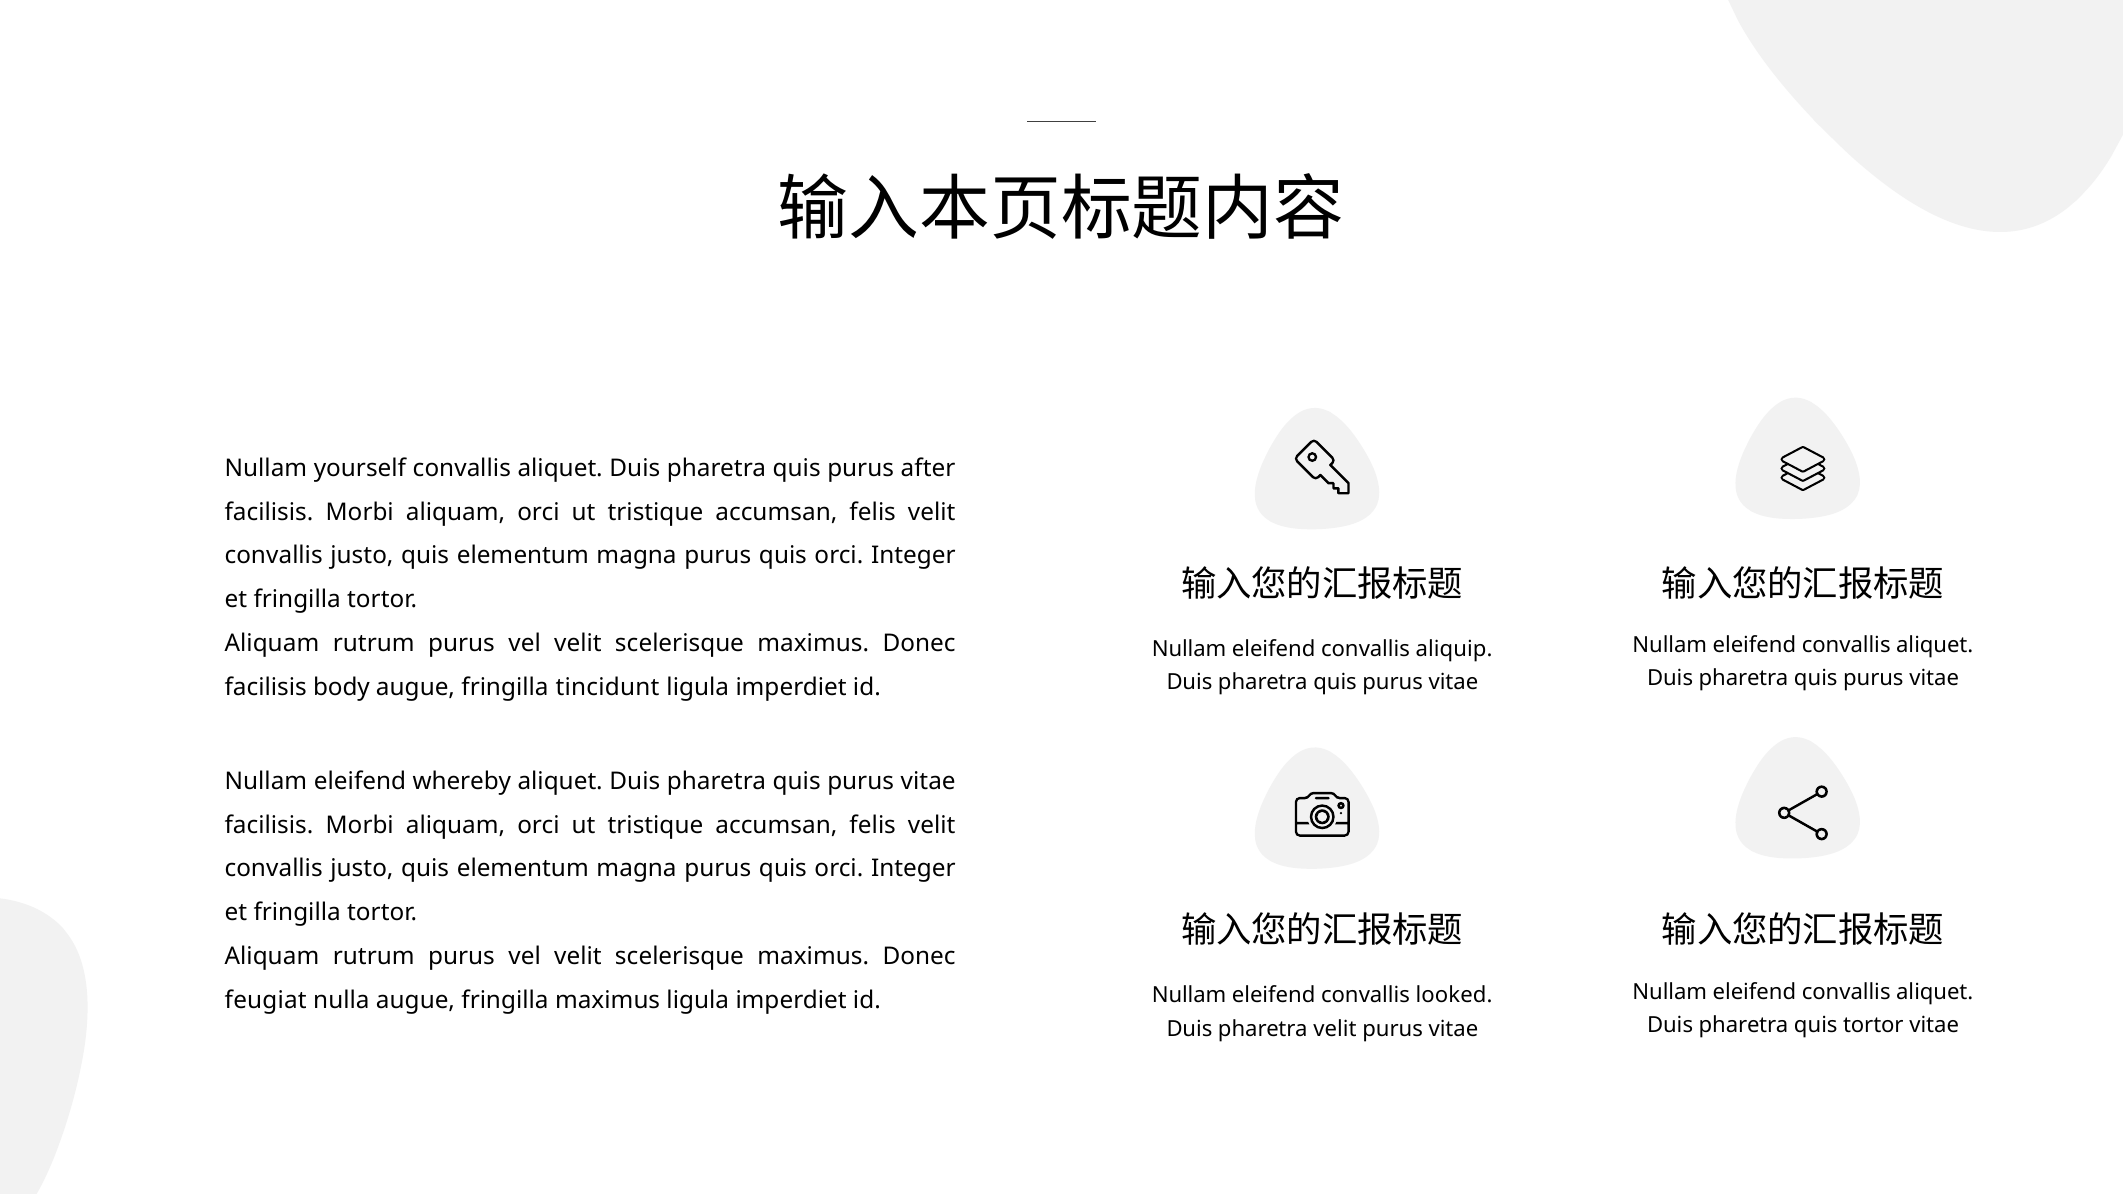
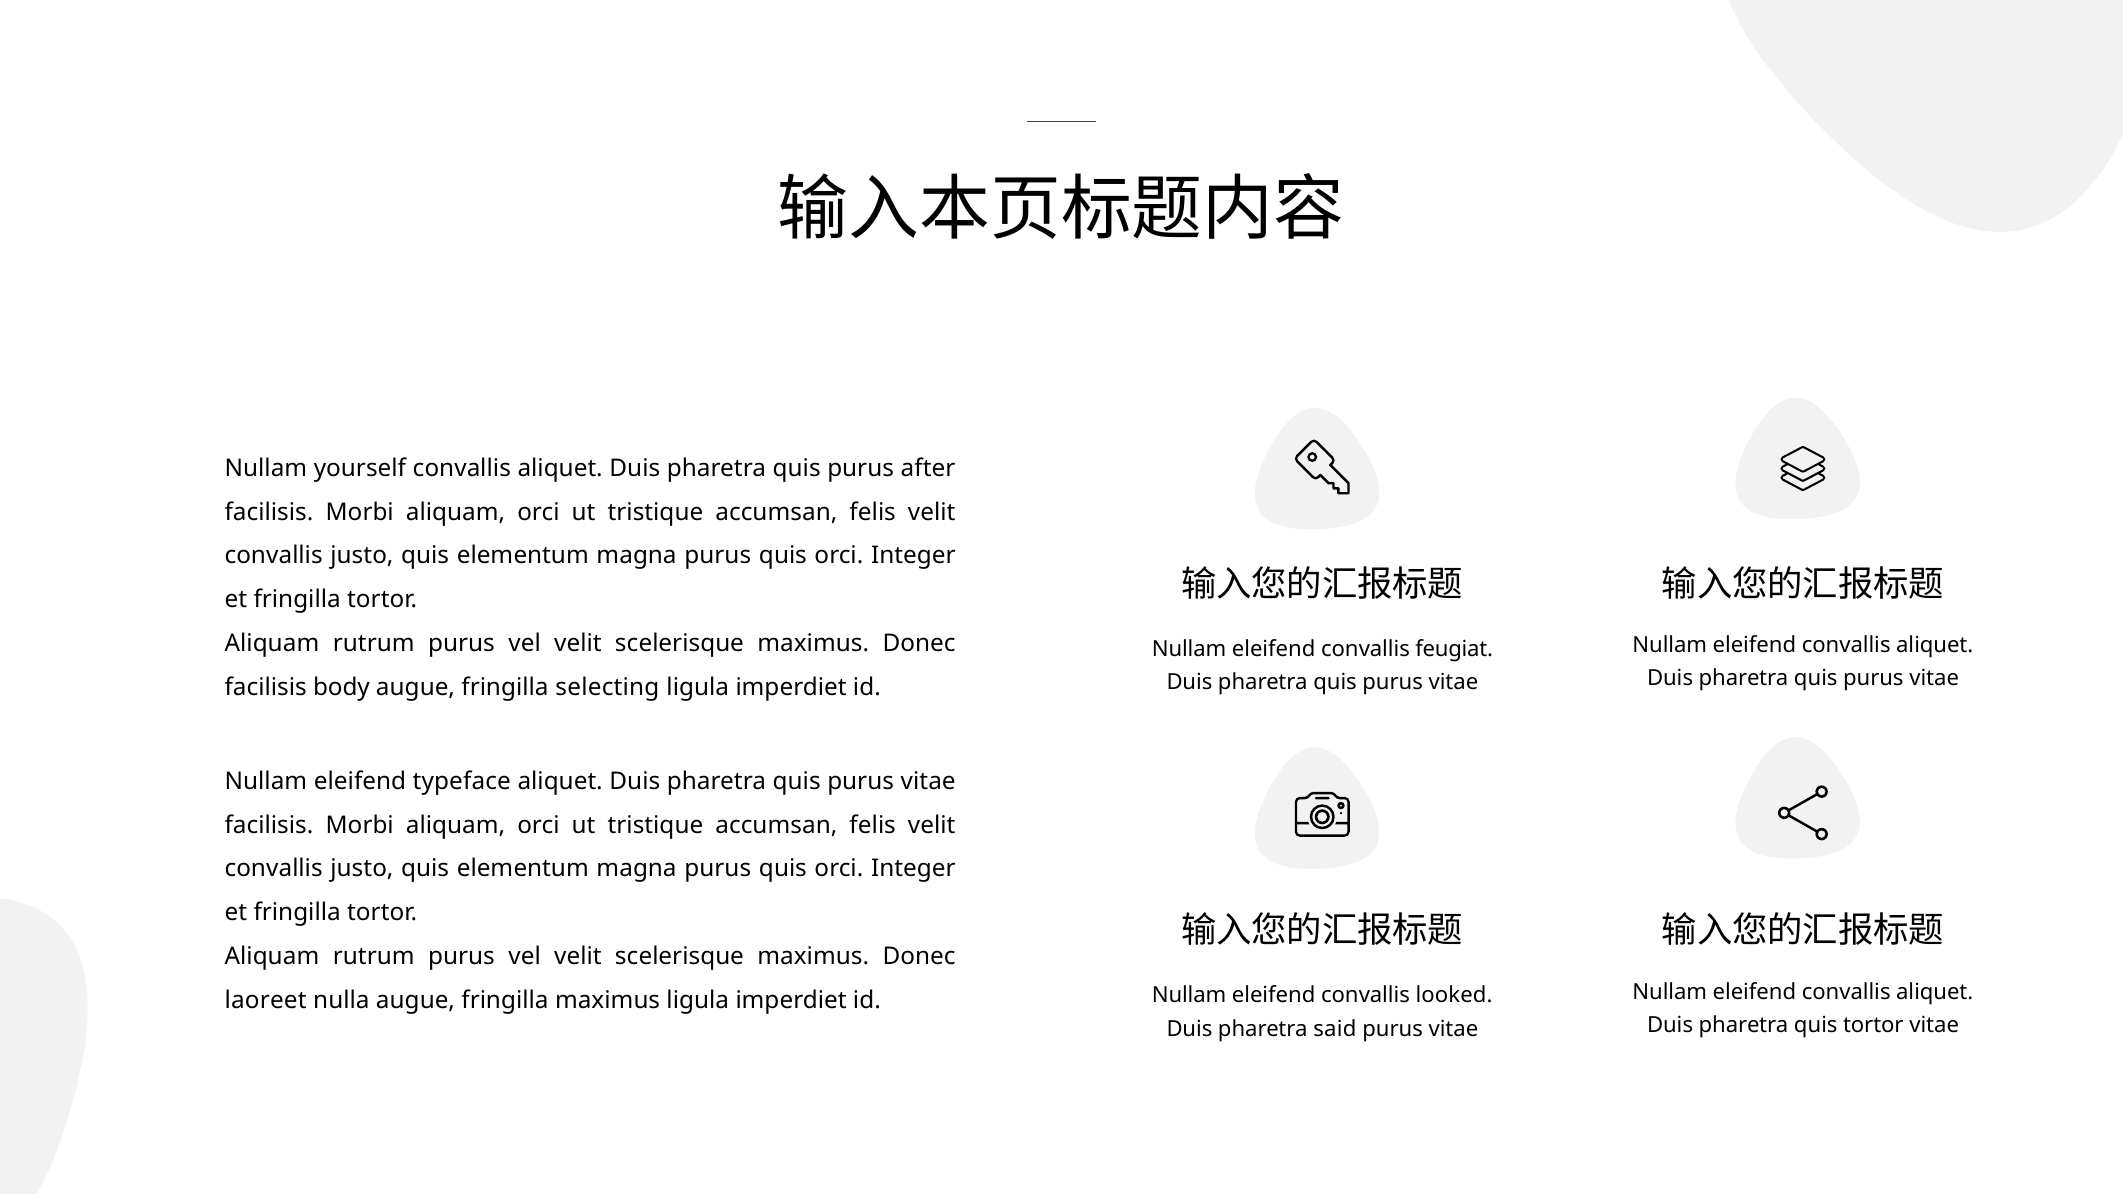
aliquip: aliquip -> feugiat (1454, 649)
tincidunt: tincidunt -> selecting (607, 687)
whereby: whereby -> typeface (462, 781)
feugiat: feugiat -> laoreet (266, 1001)
pharetra velit: velit -> said (1335, 1029)
